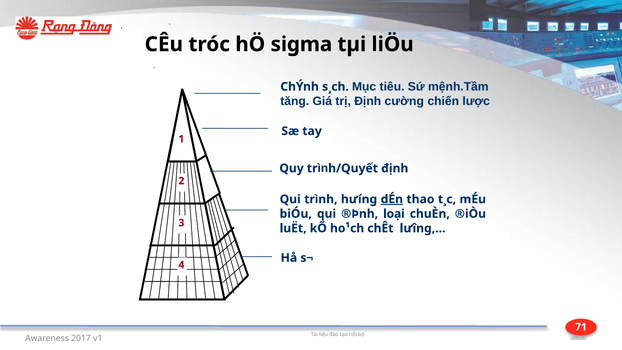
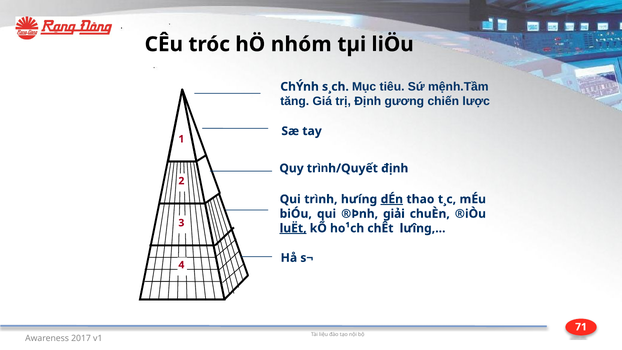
sigma: sigma -> nhóm (301, 44)
cường: cường -> gương (404, 101)
loại: loại -> giải (394, 214)
luËt underline: none -> present (293, 228)
